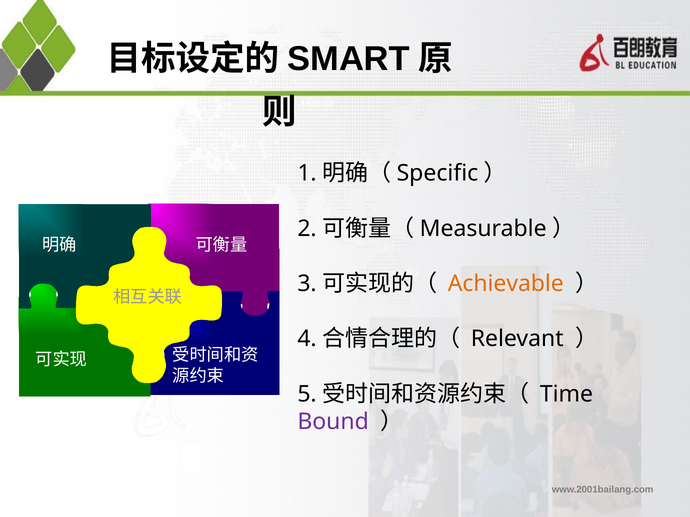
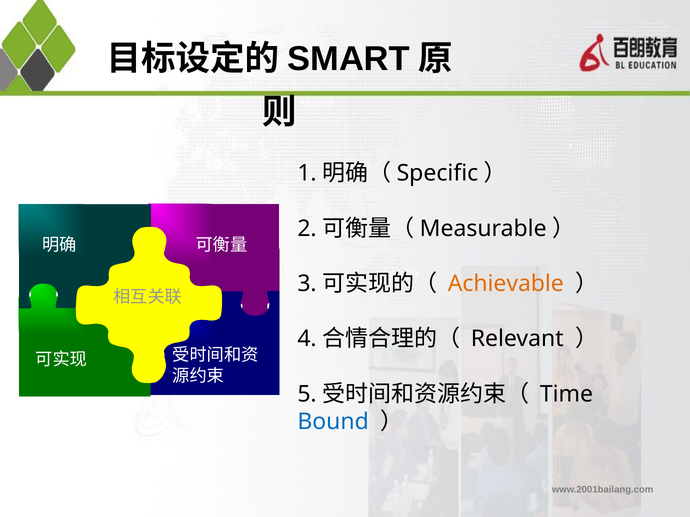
Bound colour: purple -> blue (333, 422)
